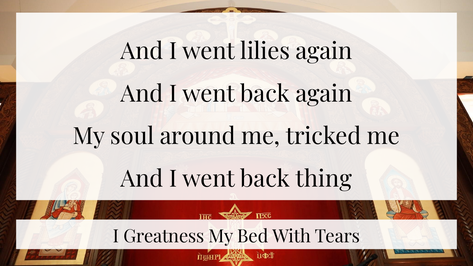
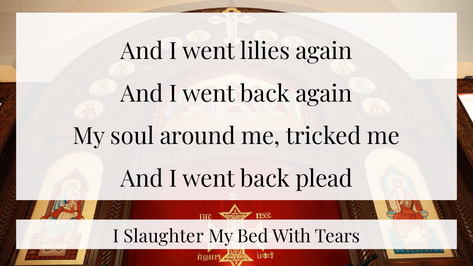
thing: thing -> plead (324, 179)
Greatness: Greatness -> Slaughter (164, 237)
